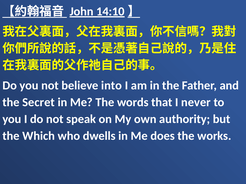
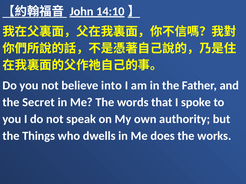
never: never -> spoke (196, 102)
Which: Which -> Things (39, 136)
